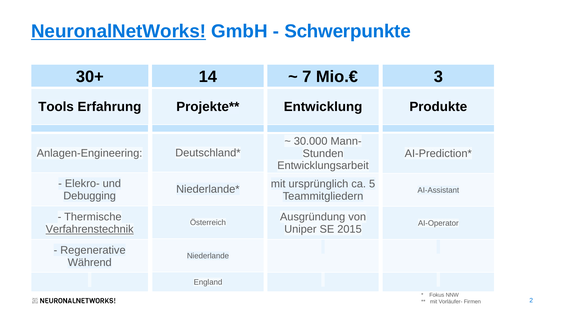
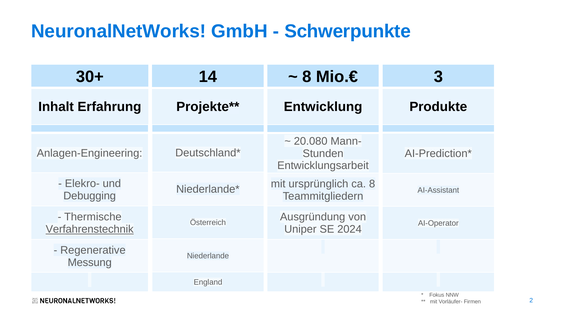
NeuronalNetWorks underline: present -> none (119, 31)
7: 7 -> 8 (307, 77)
Tools: Tools -> Inhalt (56, 107)
30.000: 30.000 -> 20.080 (311, 141)
ca 5: 5 -> 8 (372, 184)
2015: 2015 -> 2024 (349, 229)
Während: Während -> Messung (90, 263)
